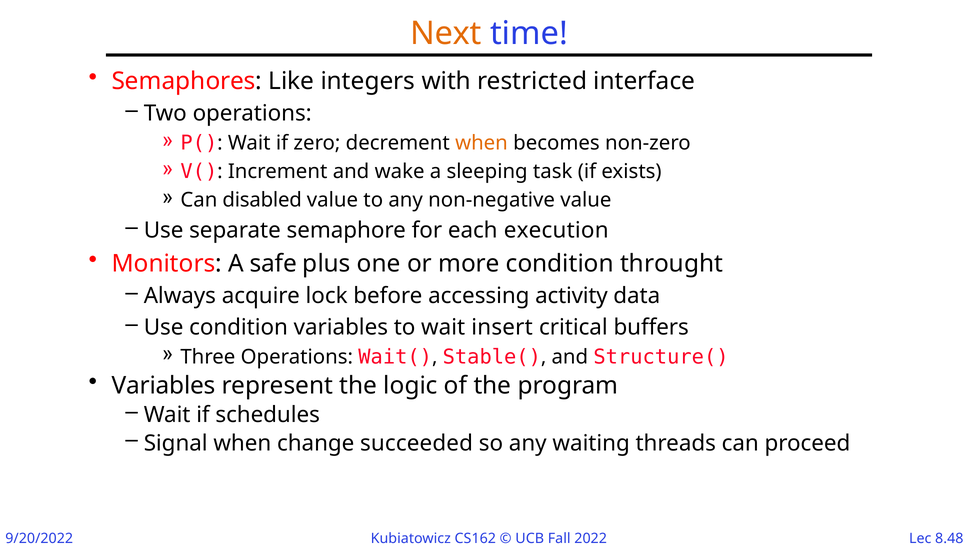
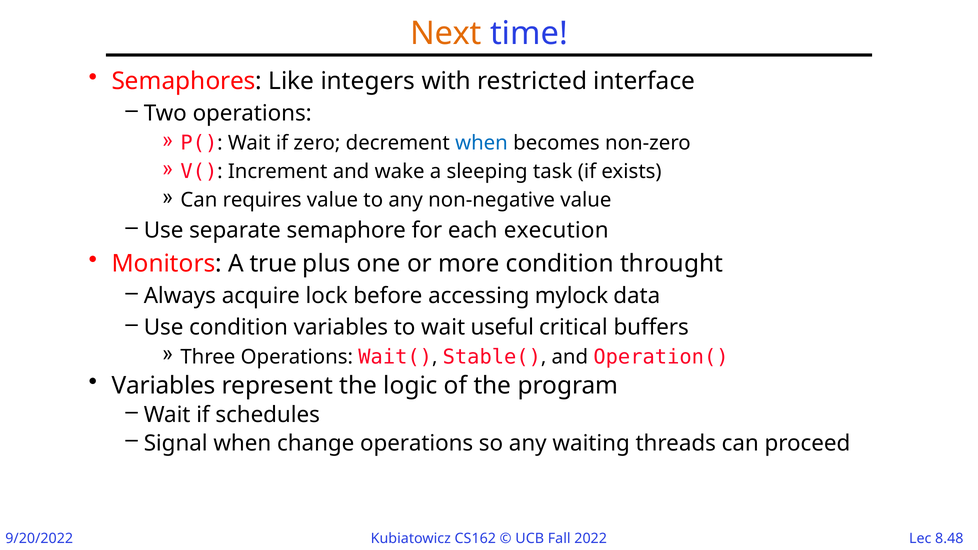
when colour: orange -> blue (481, 143)
disabled: disabled -> requires (262, 200)
safe: safe -> true (273, 264)
activity: activity -> mylock (571, 296)
insert: insert -> useful (502, 327)
Structure(: Structure( -> Operation( (661, 357)
change succeeded: succeeded -> operations (417, 443)
